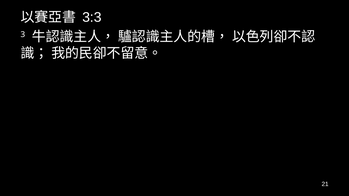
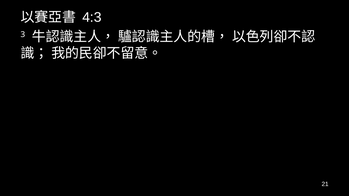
3:3: 3:3 -> 4:3 (92, 17)
